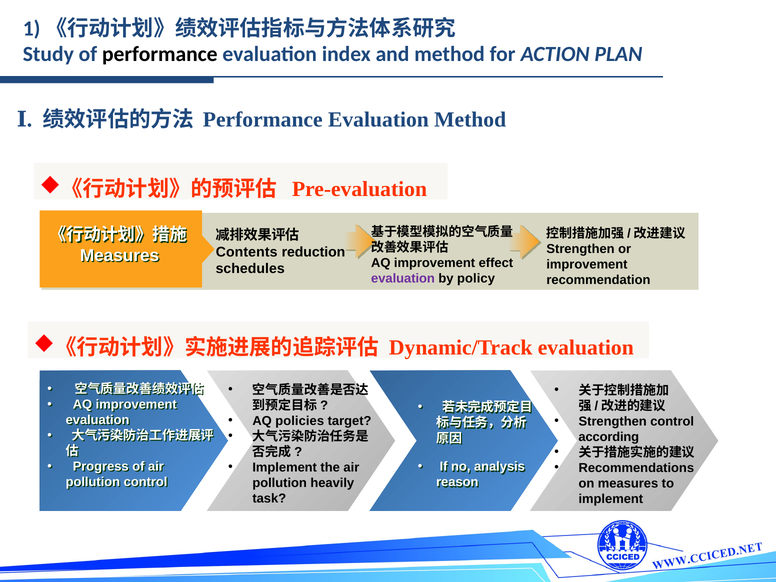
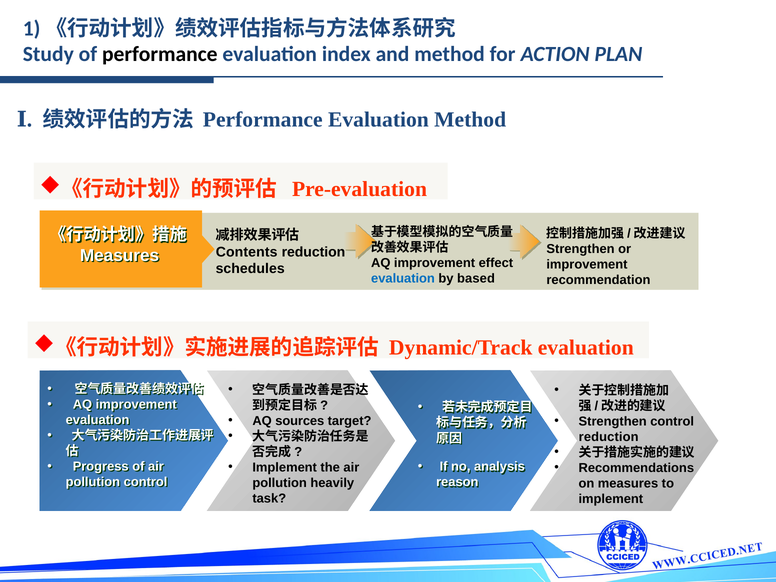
evaluation colour: purple -> blue (403, 278)
policy: policy -> based (476, 278)
policies: policies -> sources (300, 421)
according: according -> reduction (609, 437)
